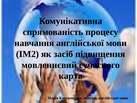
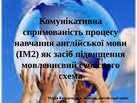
карта: карта -> схема (71, 76)
